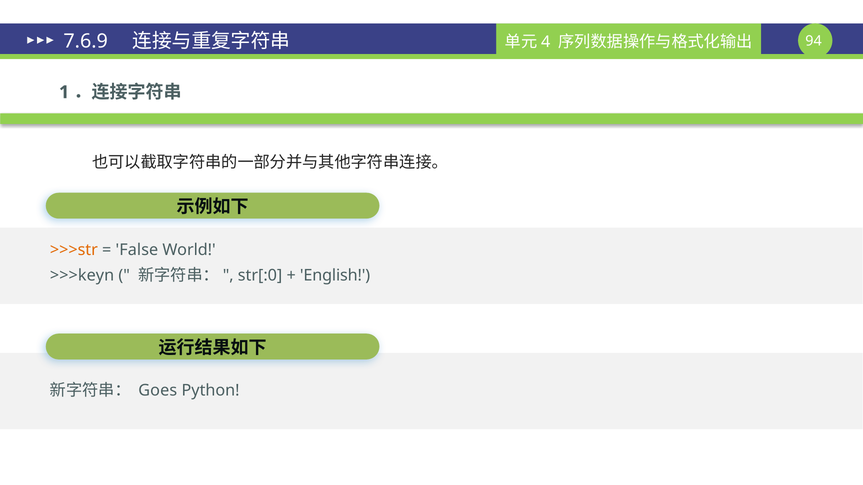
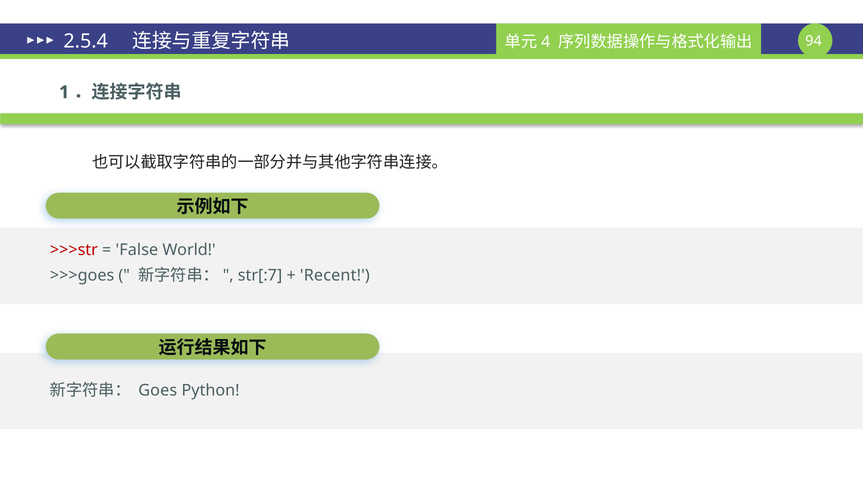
7.6.9: 7.6.9 -> 2.5.4 (86, 41)
>>>str colour: orange -> red (74, 250)
>>>keyn: >>>keyn -> >>>goes (82, 275)
str[:0: str[:0 -> str[:7 (260, 275)
English: English -> Recent (335, 275)
